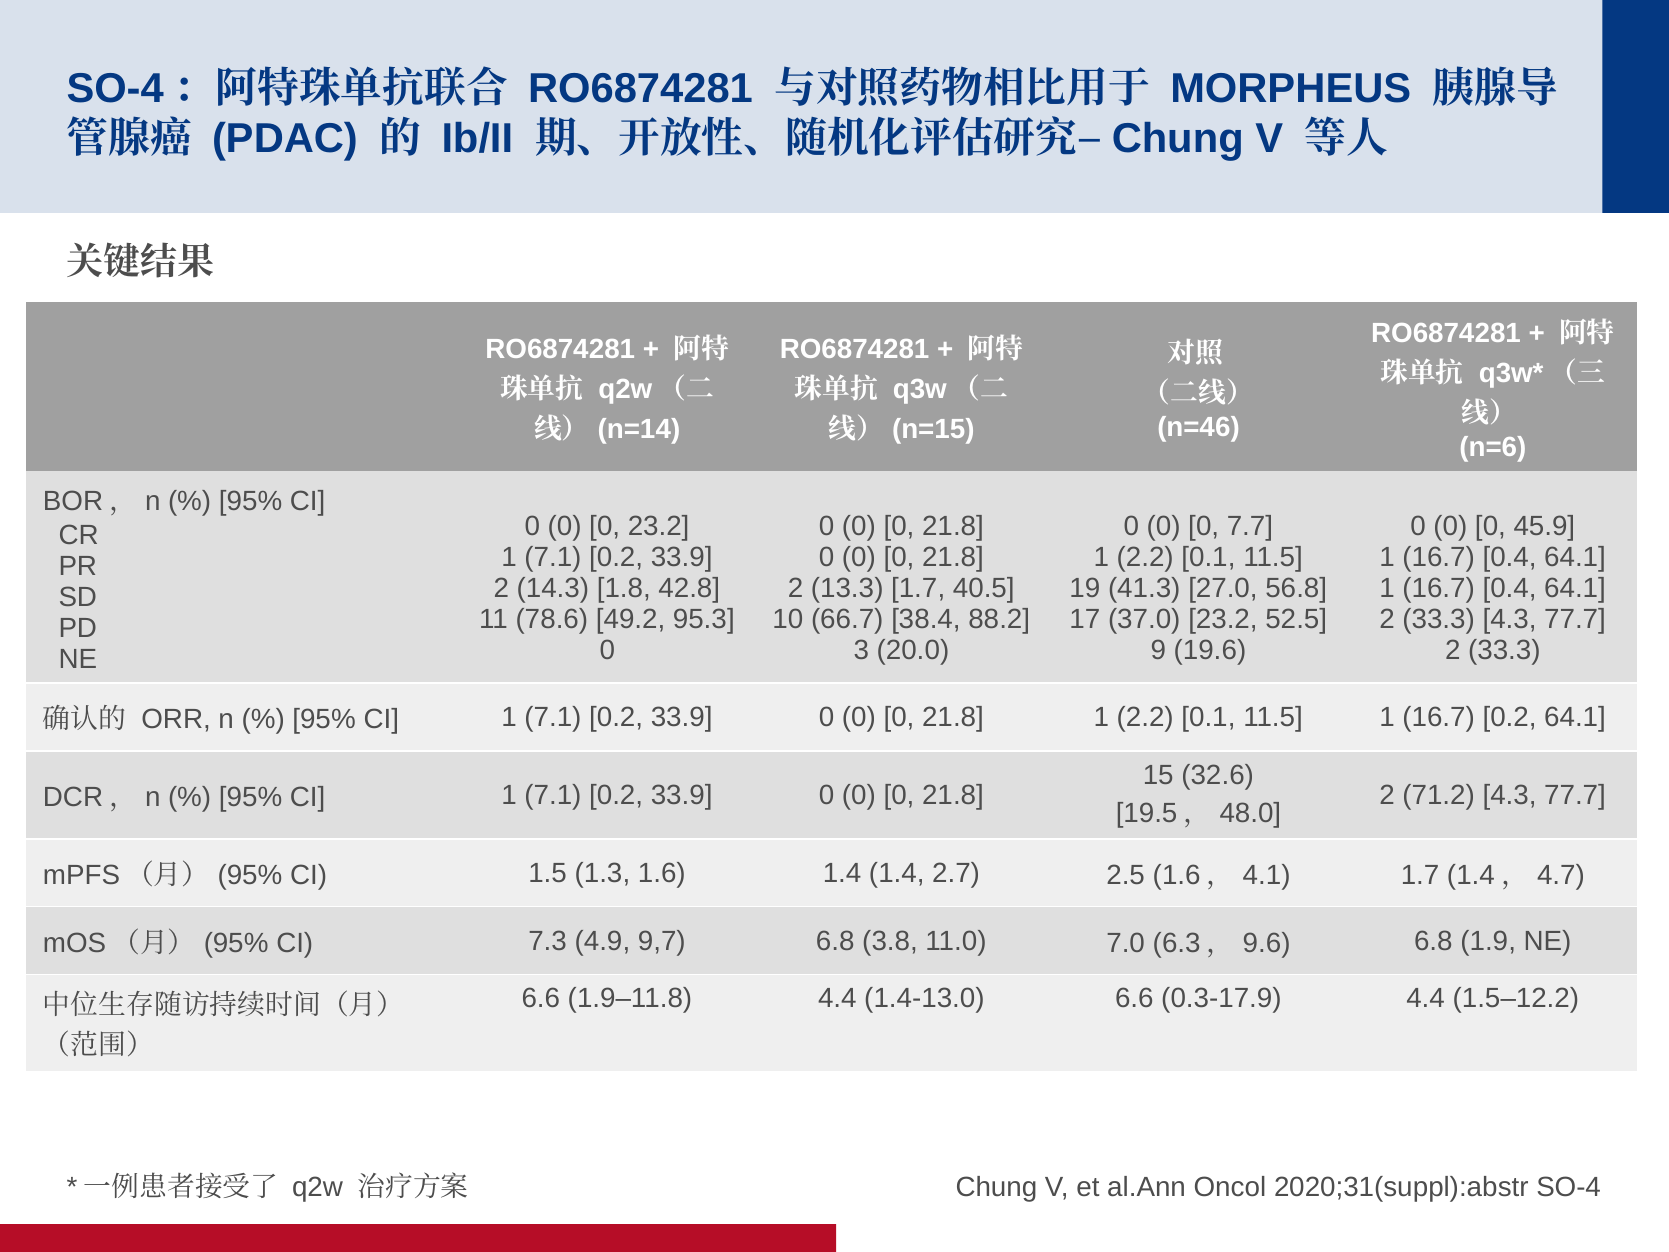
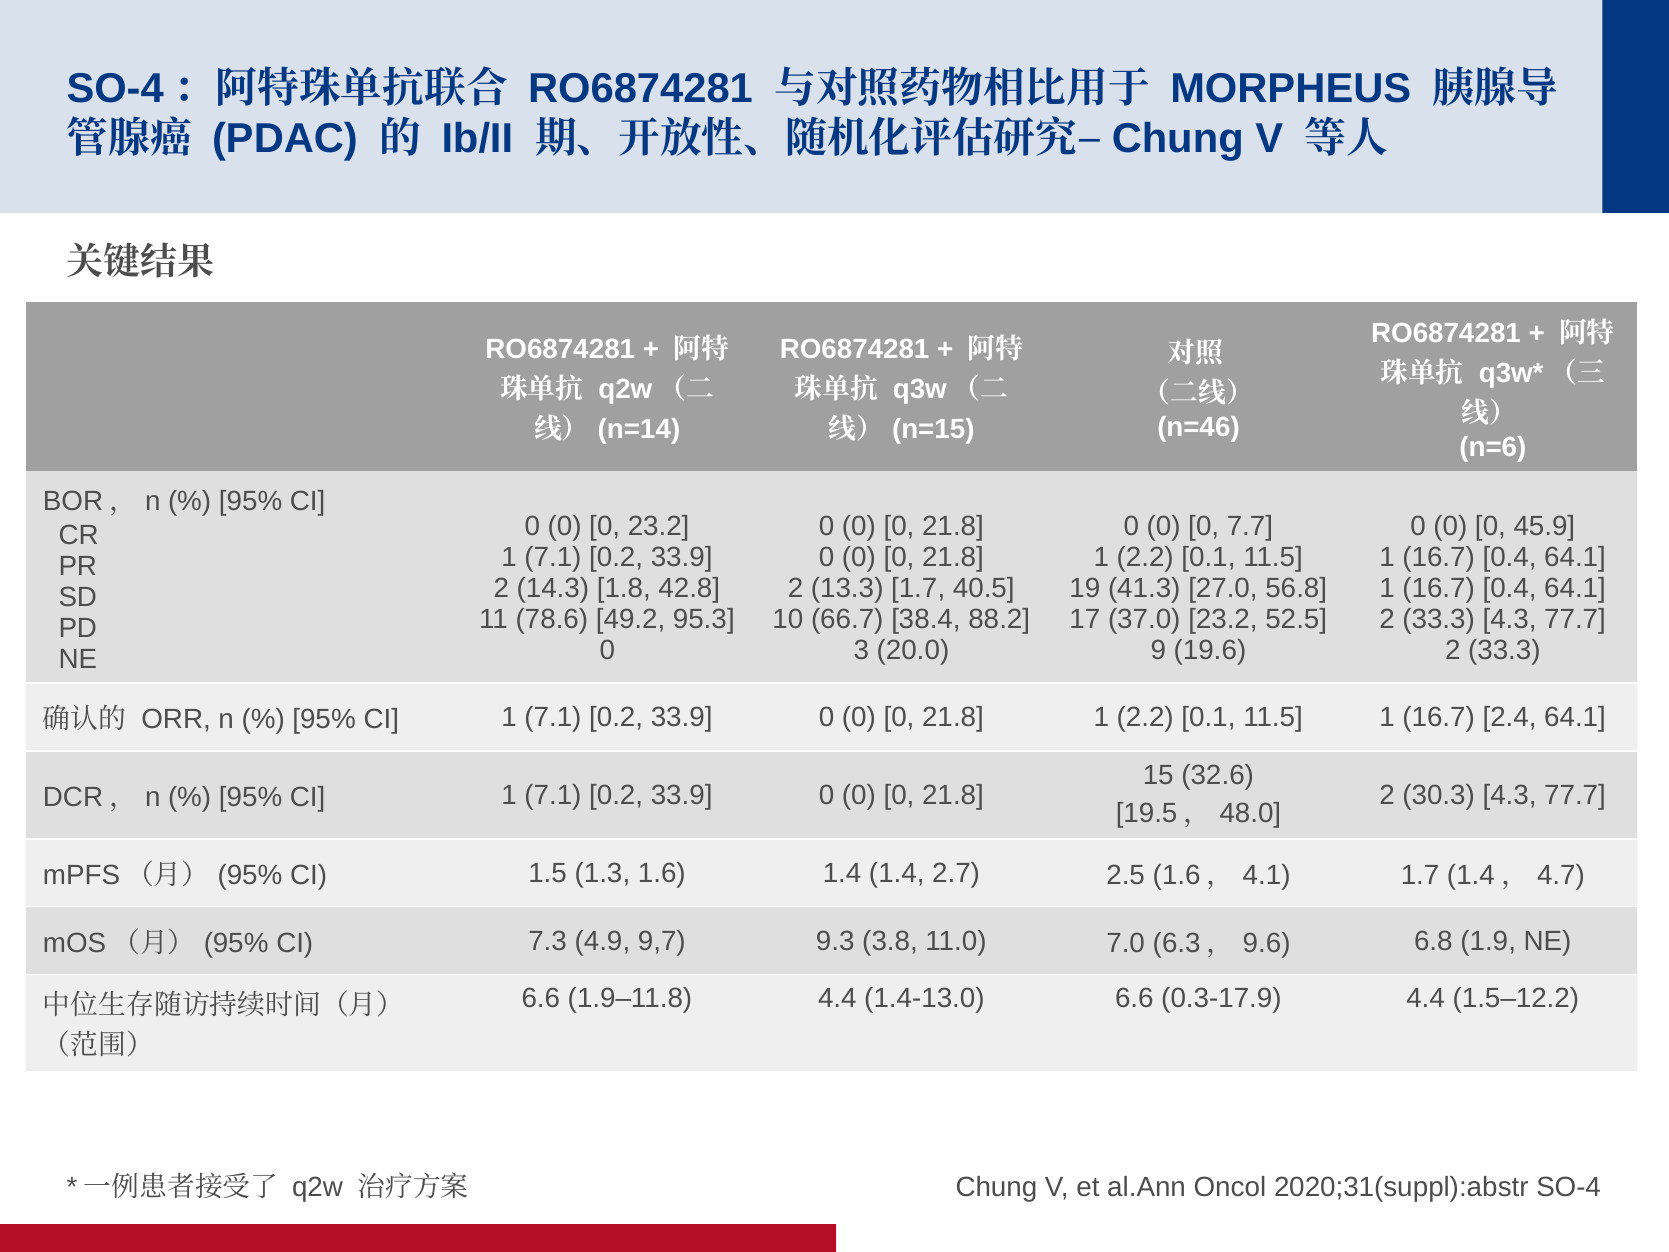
16.7 0.2: 0.2 -> 2.4 (1510, 717)
71.2: 71.2 -> 30.3 (1439, 795)
9,7 6.8: 6.8 -> 9.3 (835, 941)
